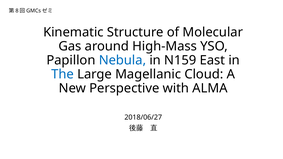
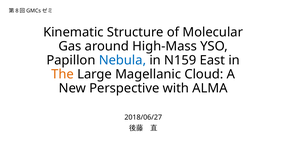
The colour: blue -> orange (63, 74)
